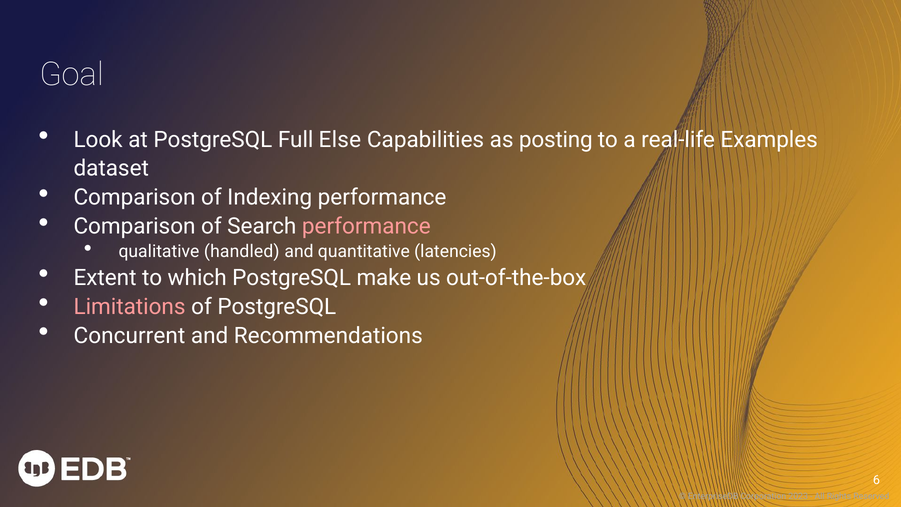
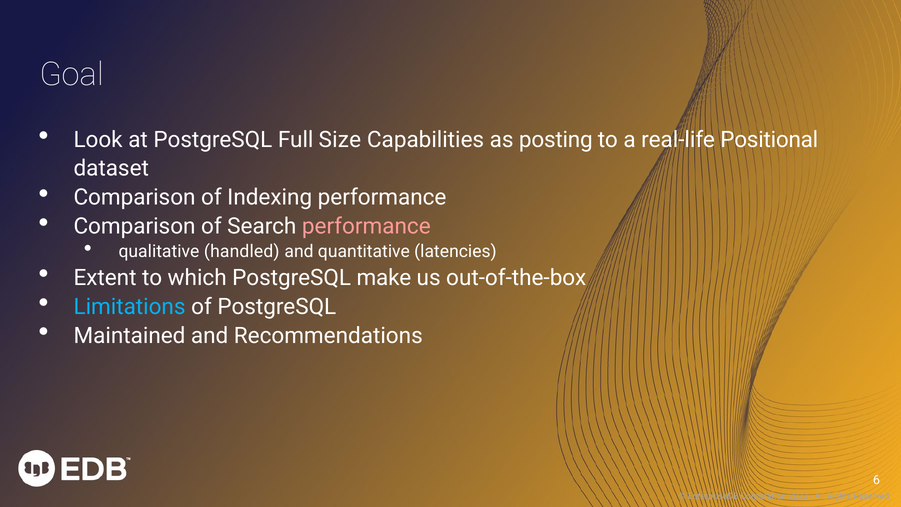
Else: Else -> Size (340, 140)
Examples: Examples -> Positional (769, 140)
Limitations colour: pink -> light blue (130, 307)
Concurrent: Concurrent -> Maintained (129, 335)
